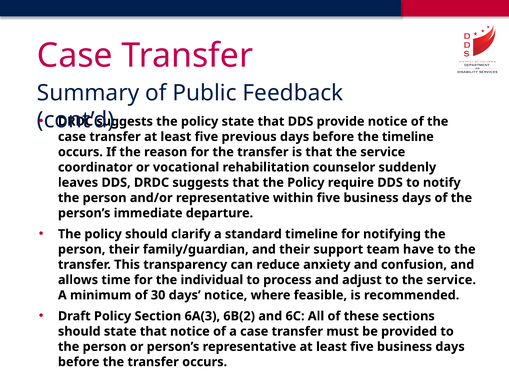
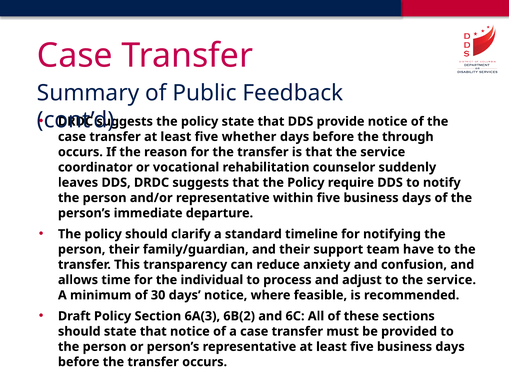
previous: previous -> whether (249, 137)
the timeline: timeline -> through (408, 137)
